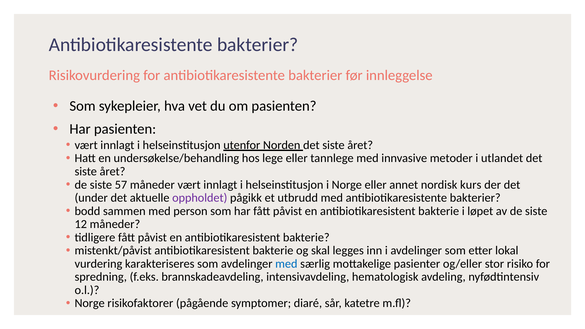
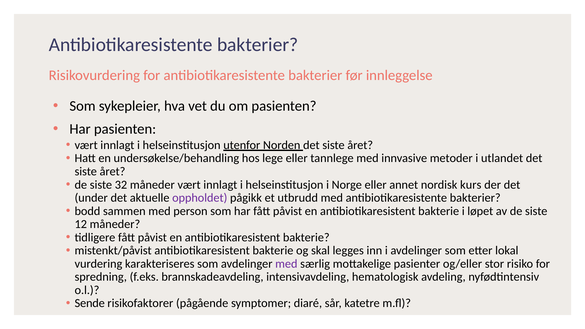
57: 57 -> 32 (121, 185)
med colour: blue -> purple (286, 264)
Norge: Norge -> Sende (90, 303)
